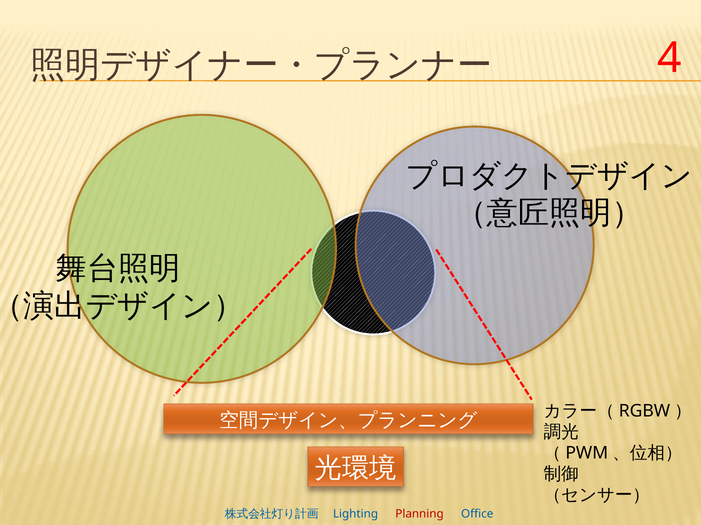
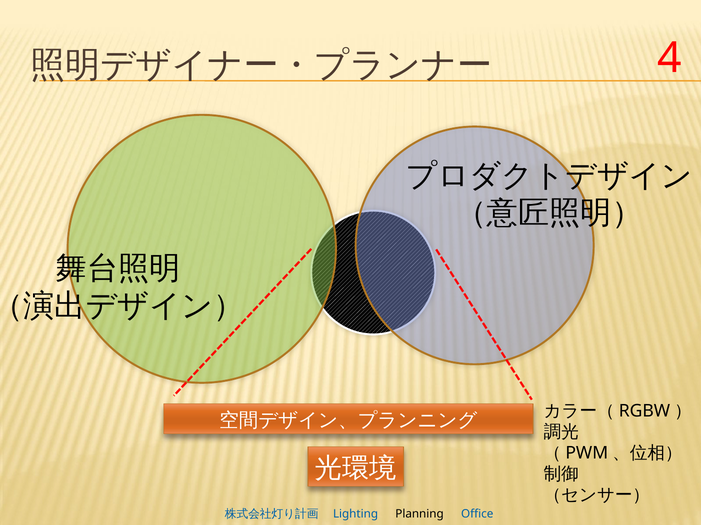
Planning colour: red -> black (420, 515)
